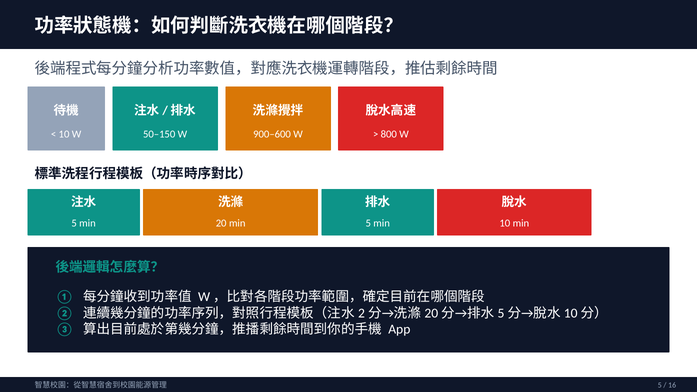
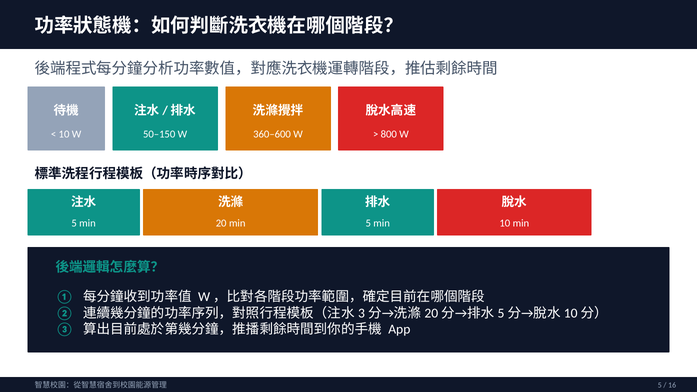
900–600: 900–600 -> 360–600 (272, 134)
2: 2 -> 3 (362, 313)
